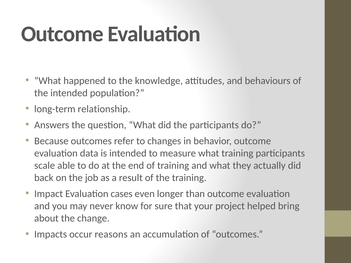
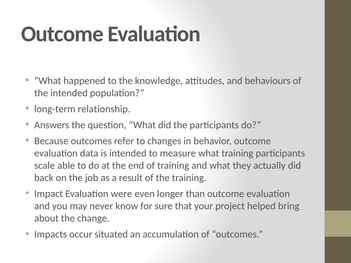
cases: cases -> were (122, 194)
reasons: reasons -> situated (111, 234)
